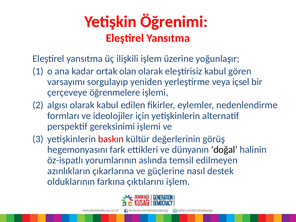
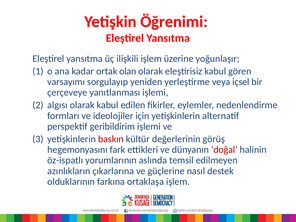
öğrenmelere: öğrenmelere -> yanıtlanması (115, 92)
gereksinimi: gereksinimi -> geribildirim (112, 126)
doğal colour: black -> red (224, 150)
çıktılarını: çıktılarını -> ortaklaşa (145, 182)
